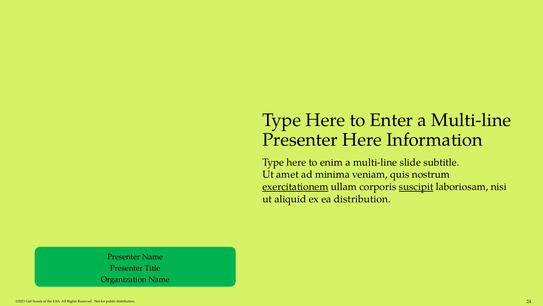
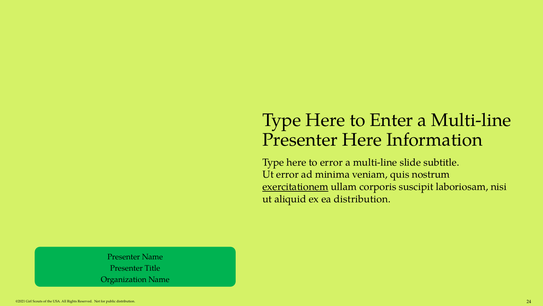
to enim: enim -> error (331, 162)
Ut amet: amet -> error (287, 174)
suscipit underline: present -> none (416, 187)
